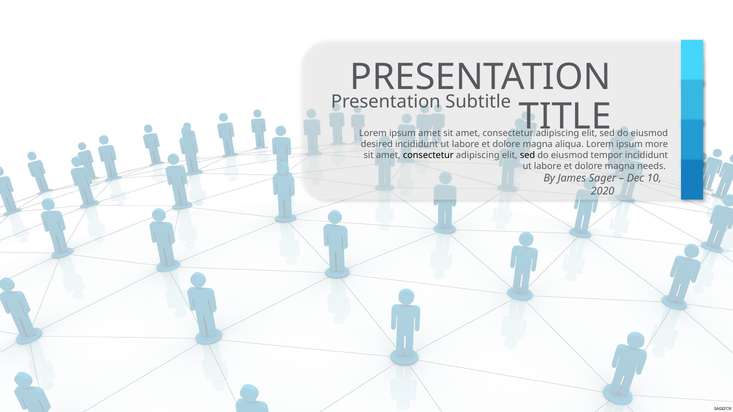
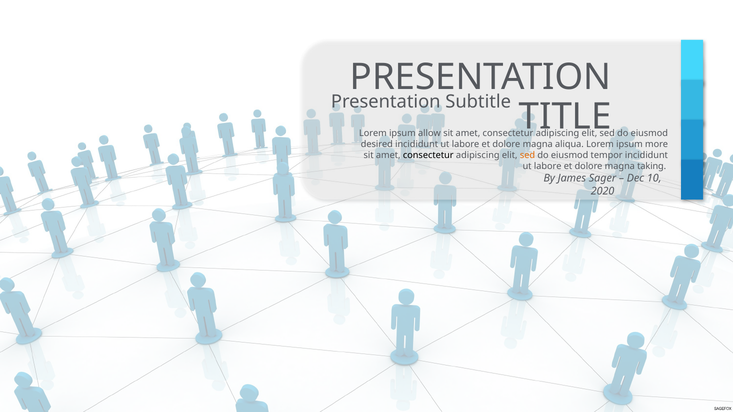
ipsum amet: amet -> allow (429, 134)
sed colour: black -> orange (527, 156)
needs: needs -> taking (652, 167)
